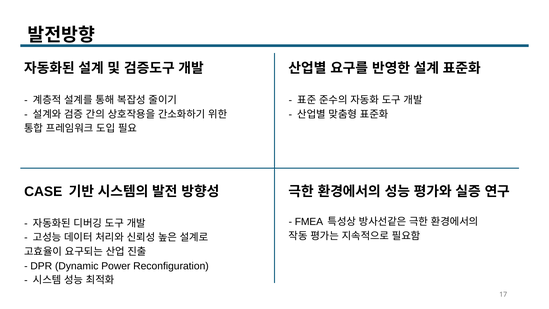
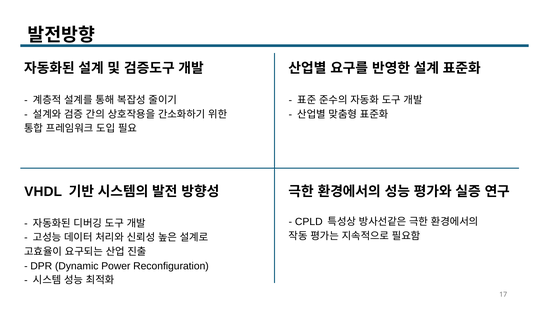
CASE: CASE -> VHDL (43, 191)
FMEA: FMEA -> CPLD (309, 222)
